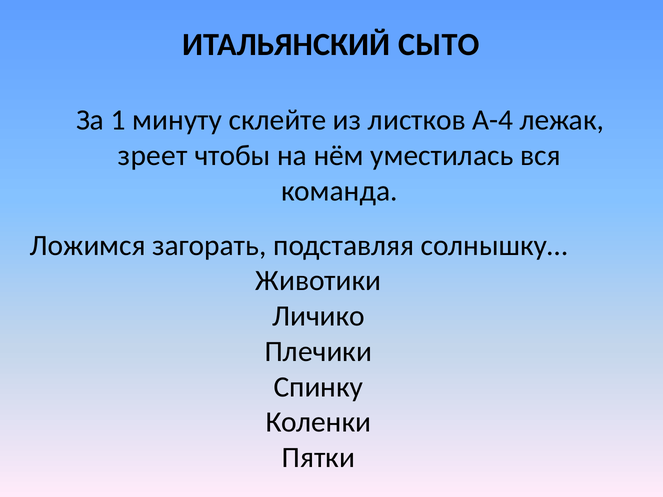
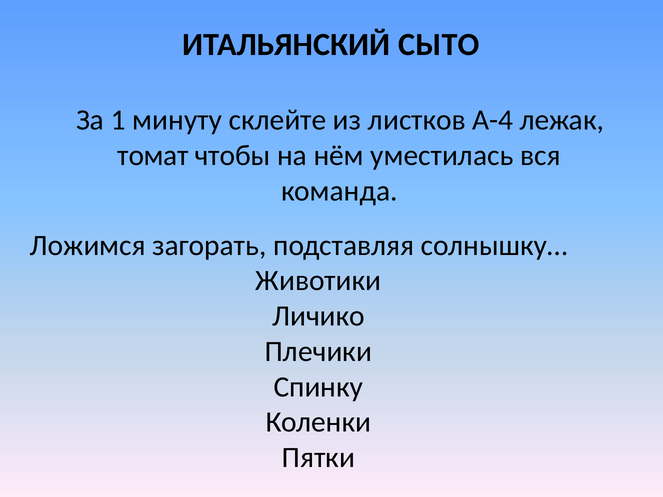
зреет: зреет -> томат (153, 156)
